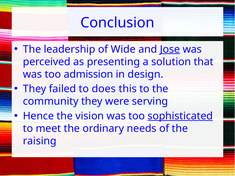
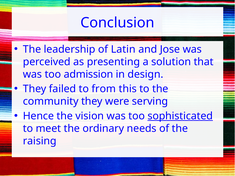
Wide: Wide -> Latin (123, 49)
Jose underline: present -> none (170, 49)
does: does -> from (104, 89)
